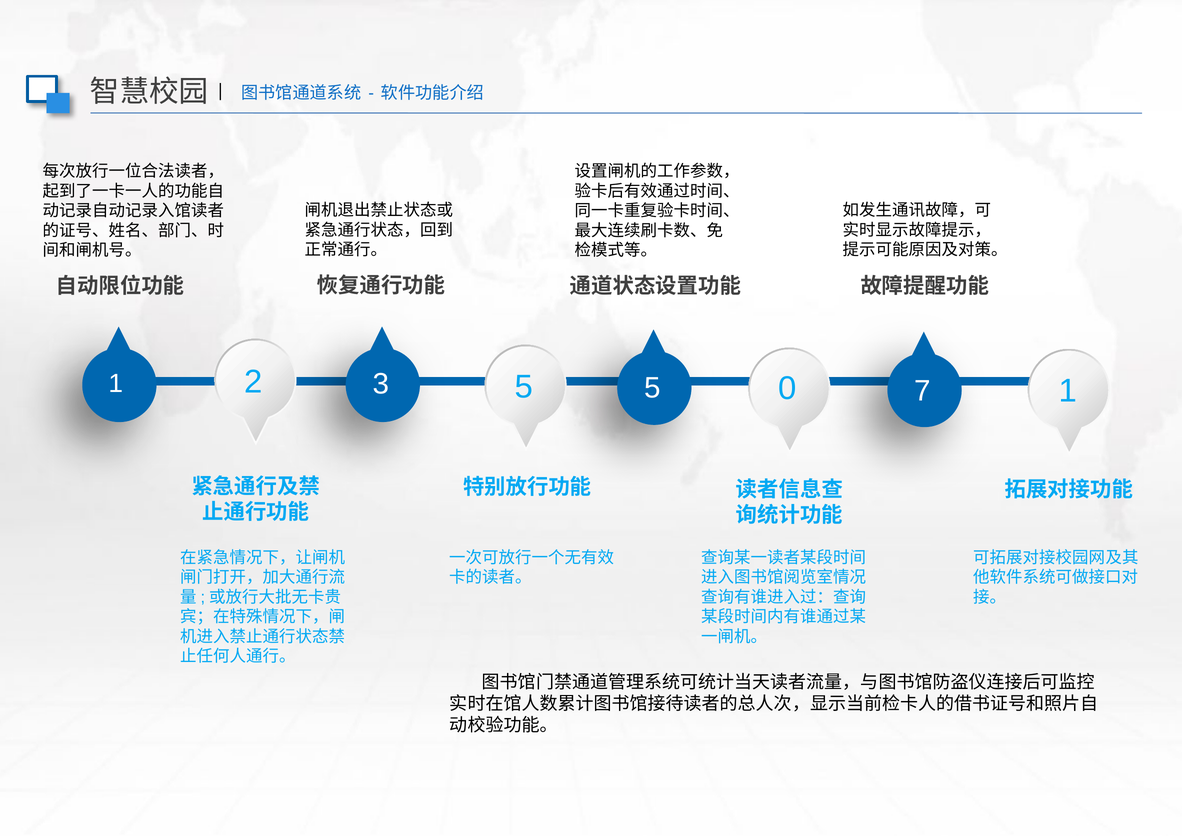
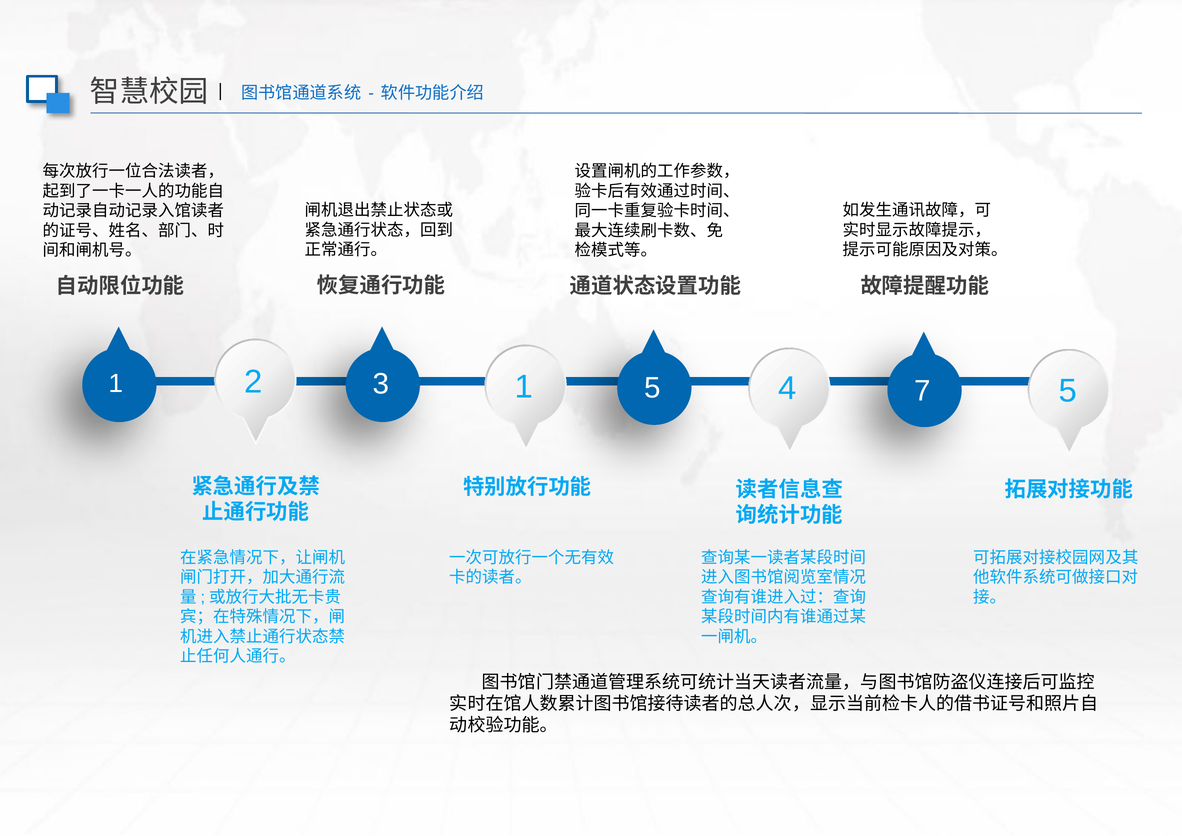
3 5: 5 -> 1 (524, 387)
0: 0 -> 4 (787, 388)
7 1: 1 -> 5 (1068, 391)
